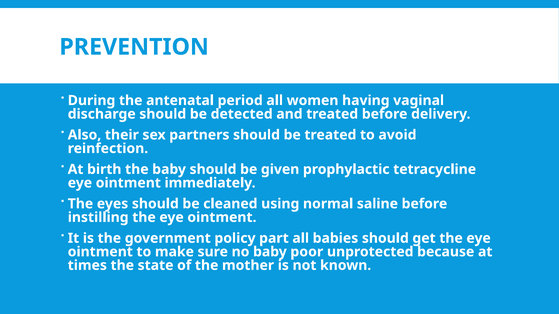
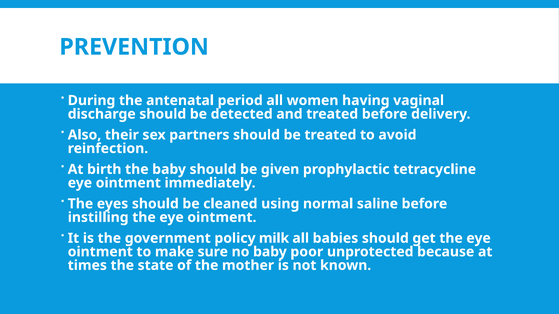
part: part -> milk (274, 238)
